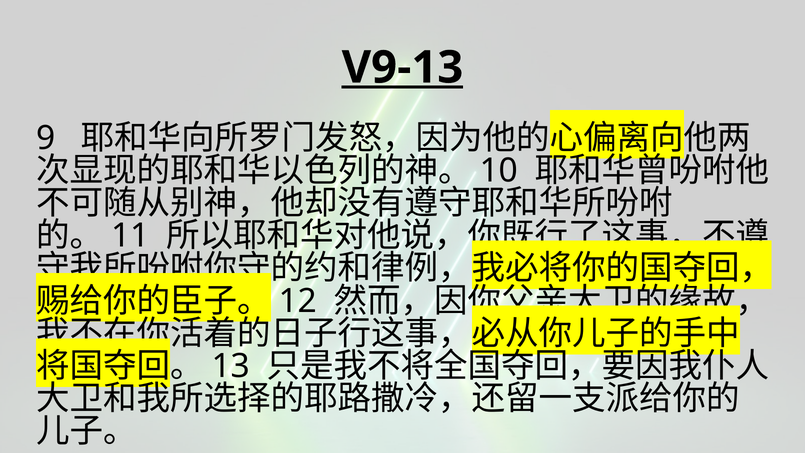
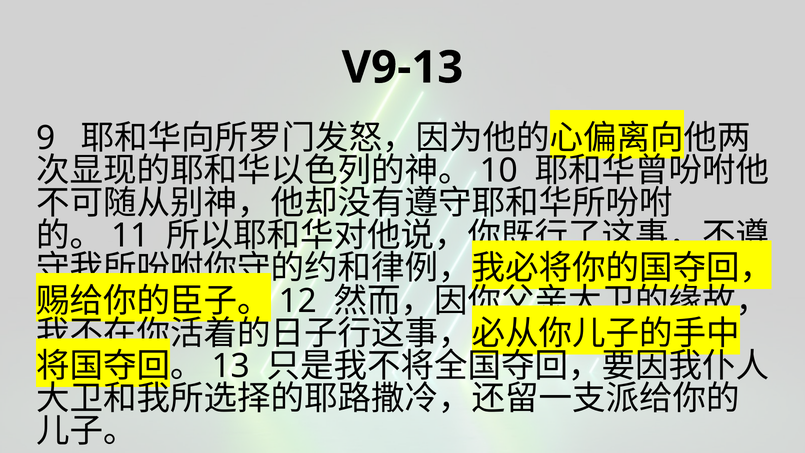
V9-13 underline: present -> none (402, 68)
